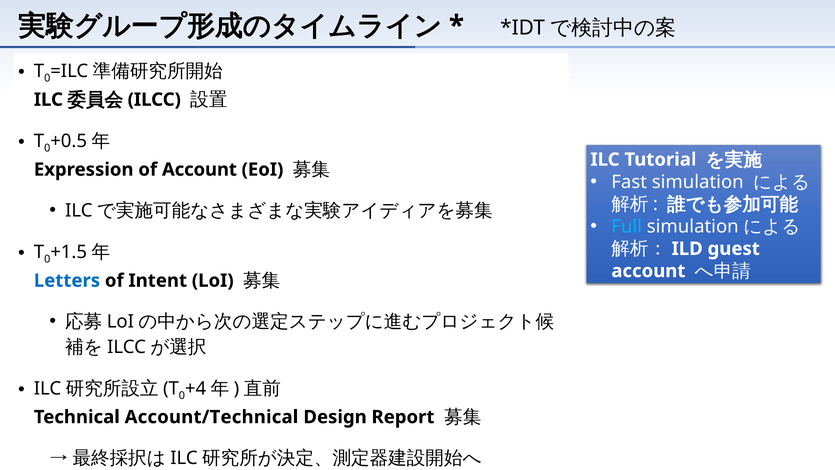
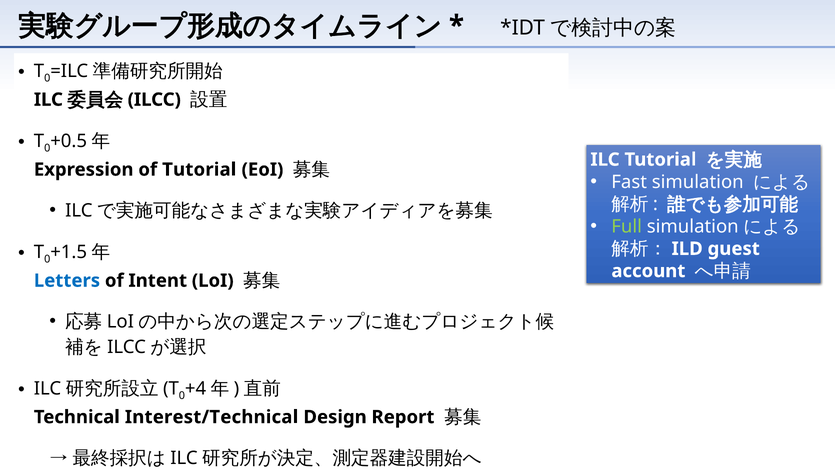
of Account: Account -> Tutorial (199, 170)
Full colour: light blue -> light green (627, 226)
Account/Technical: Account/Technical -> Interest/Technical (211, 417)
